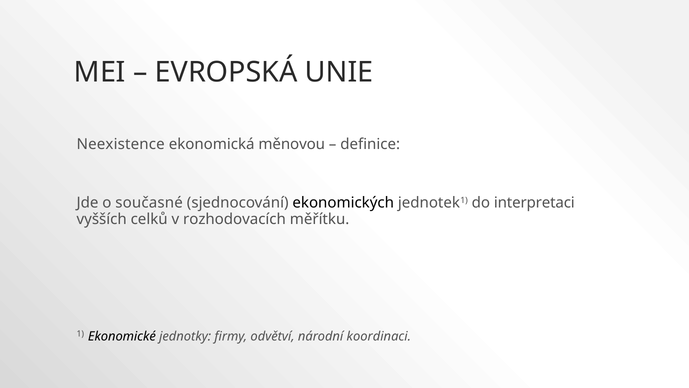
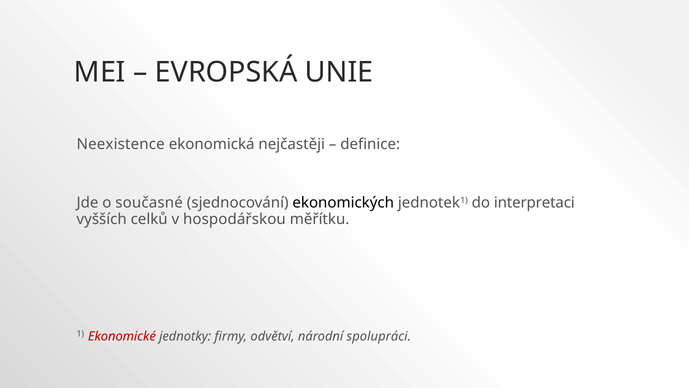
měnovou: měnovou -> nejčastěji (292, 144)
rozhodovacích: rozhodovacích -> hospodářskou (234, 219)
Ekonomické colour: black -> red (122, 336)
koordinaci: koordinaci -> spolupráci (379, 336)
